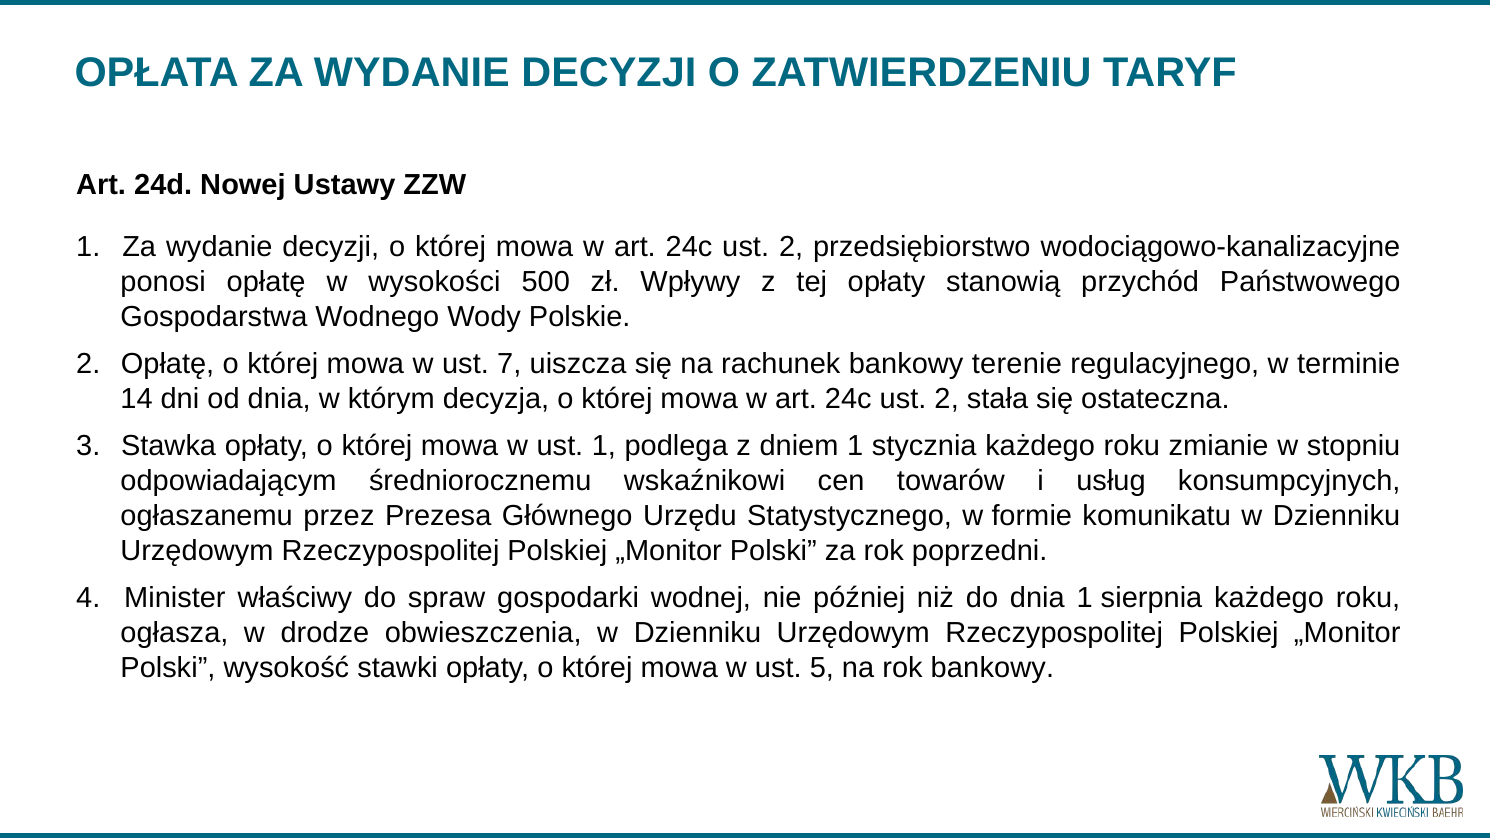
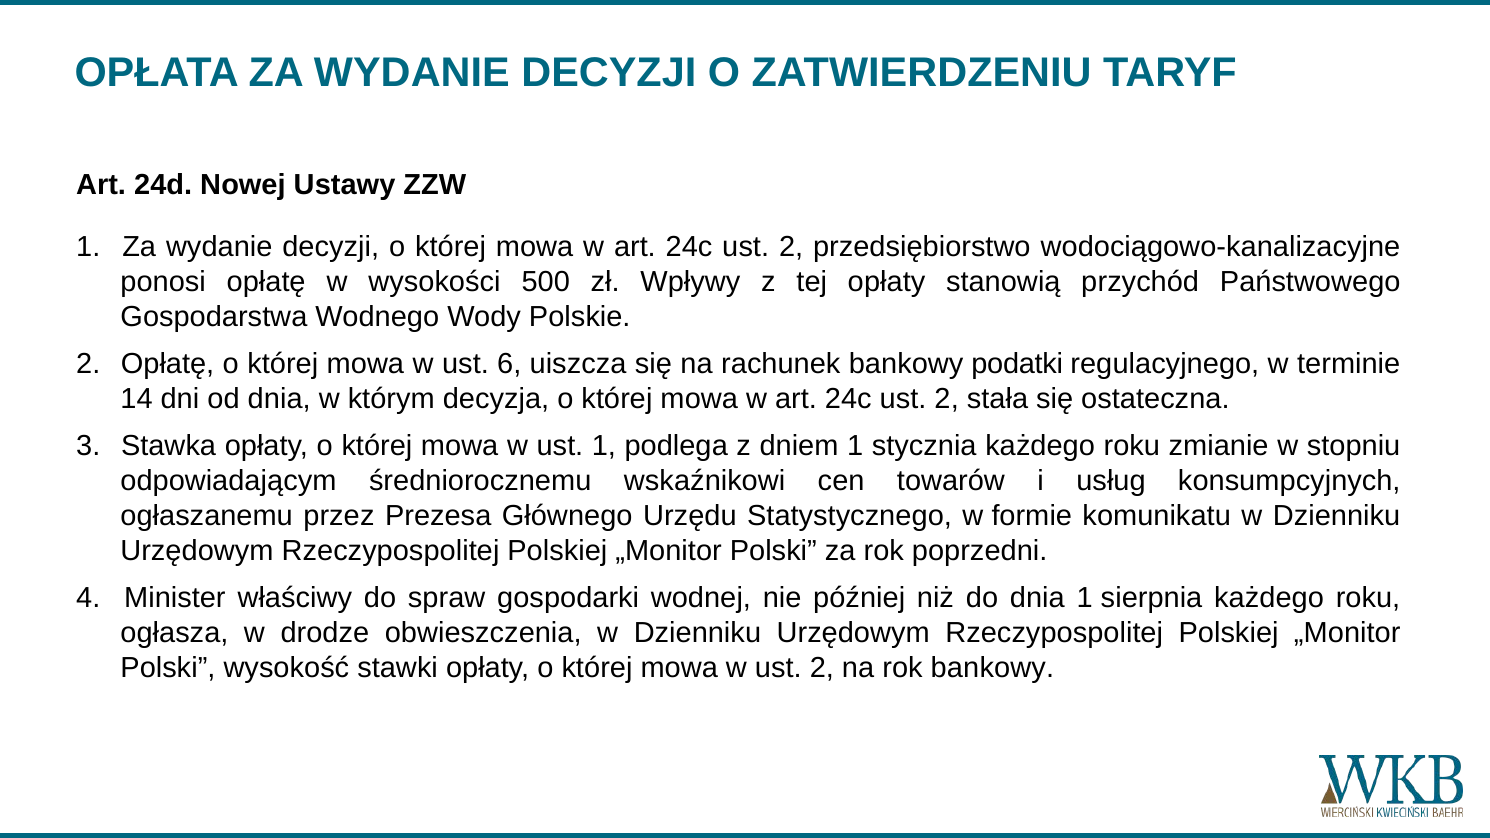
7: 7 -> 6 (509, 364)
terenie: terenie -> podatki (1017, 364)
w ust 5: 5 -> 2 (822, 668)
